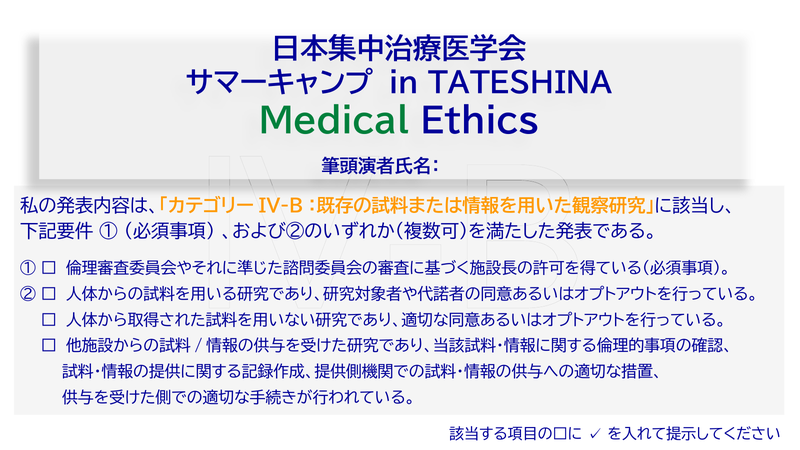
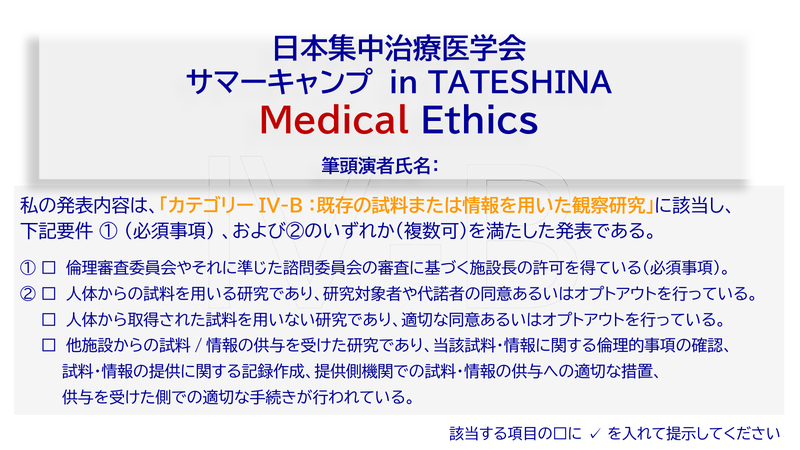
Medical colour: green -> red (334, 121)
